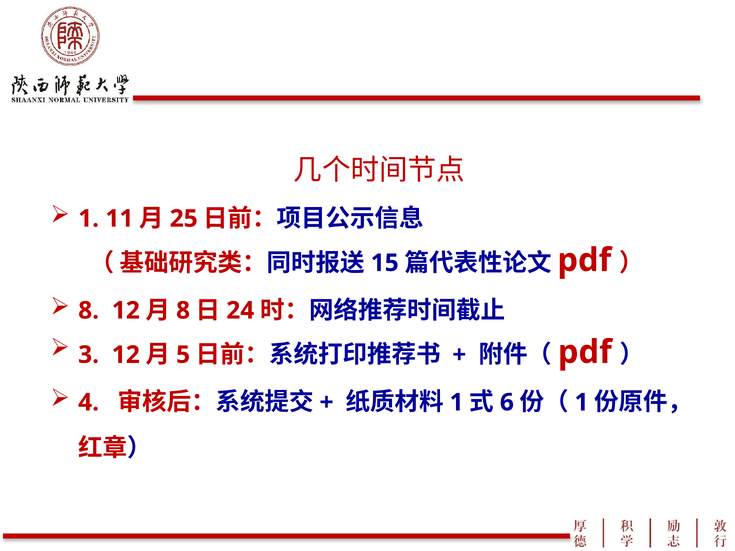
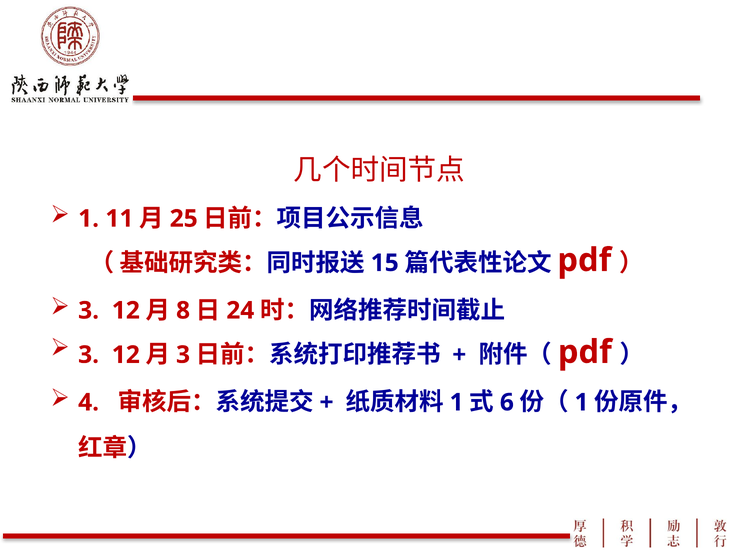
8: 8 -> 3 (89, 311)
5: 5 -> 3 (183, 355)
